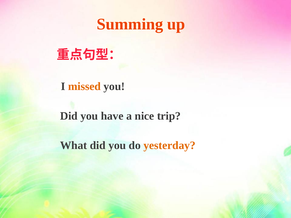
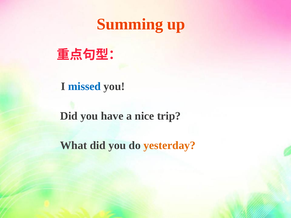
missed colour: orange -> blue (84, 86)
